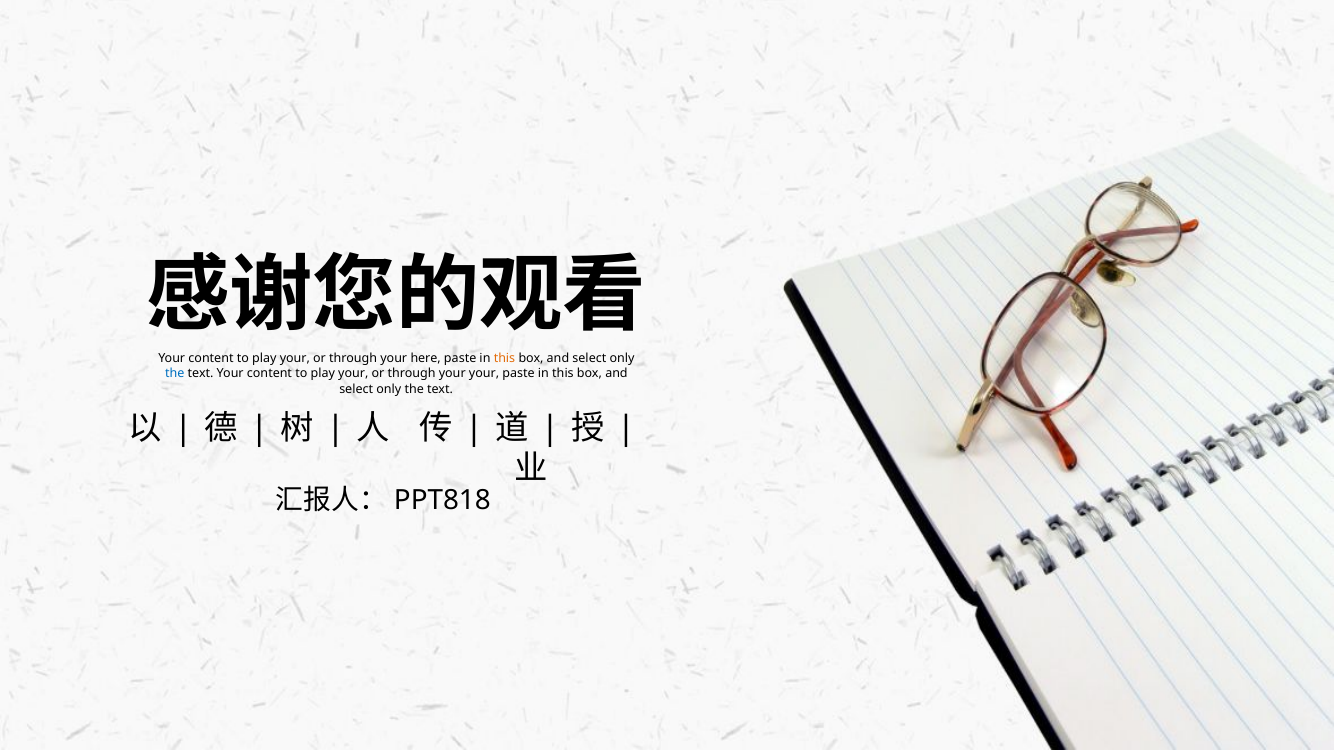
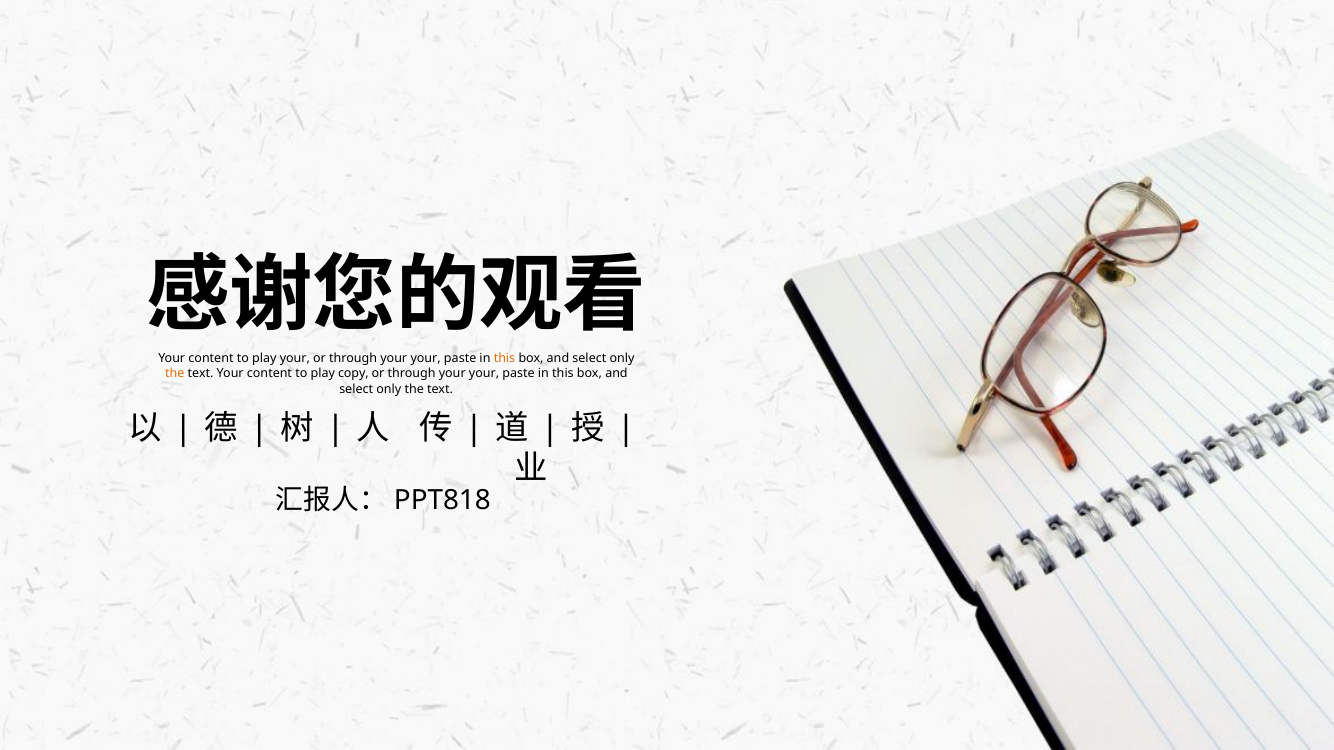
here: here -> your (426, 359)
the colour: blue -> orange (175, 374)
your: your -> copy (353, 374)
